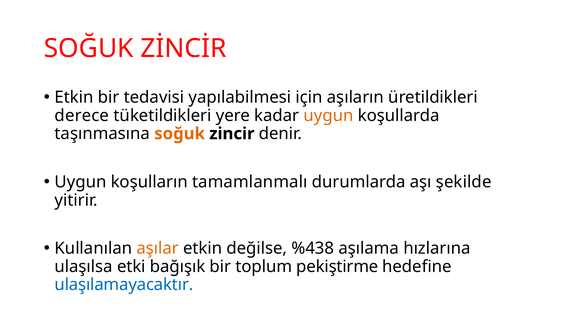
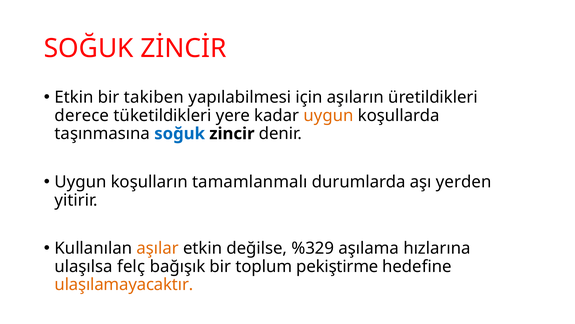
tedavisi: tedavisi -> takiben (154, 97)
soğuk colour: orange -> blue (180, 133)
şekilde: şekilde -> yerden (464, 182)
%438: %438 -> %329 (313, 248)
etki: etki -> felç (131, 266)
ulaşılamayacaktır colour: blue -> orange (124, 284)
